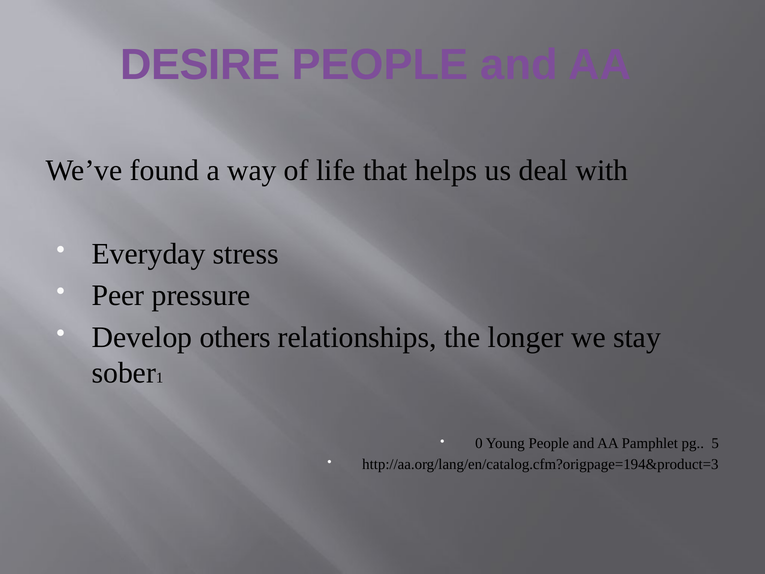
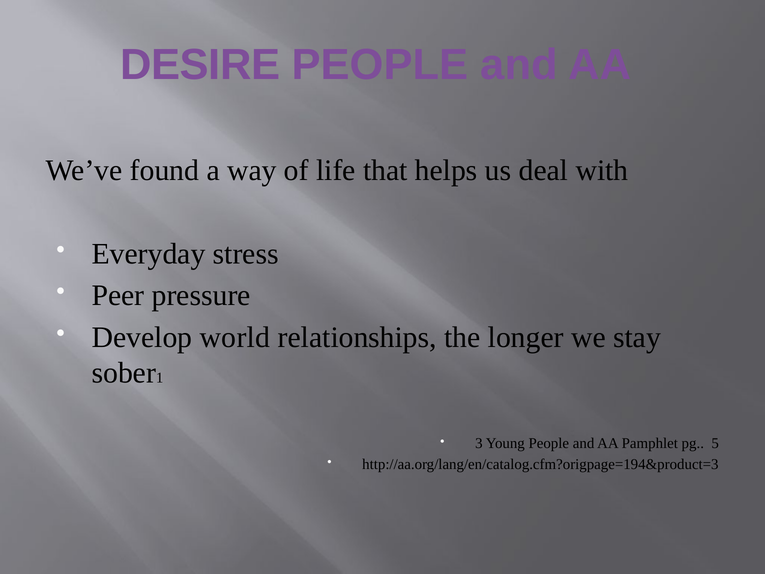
others: others -> world (235, 337)
0: 0 -> 3 (479, 443)
